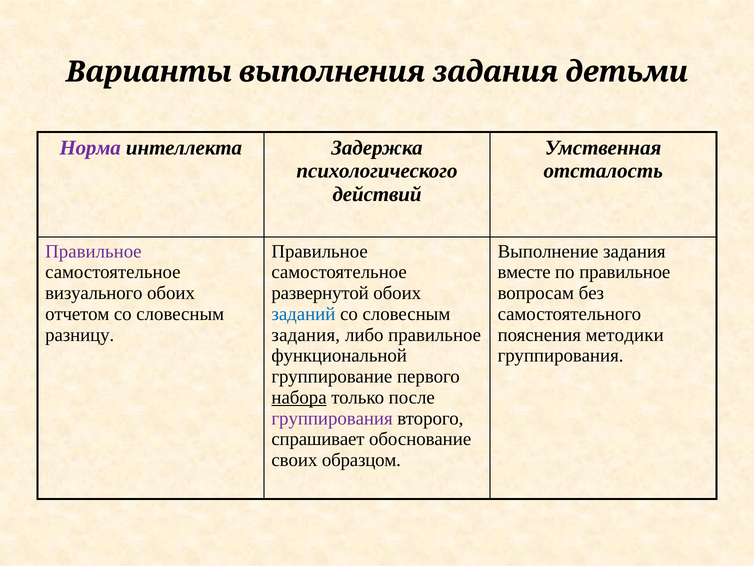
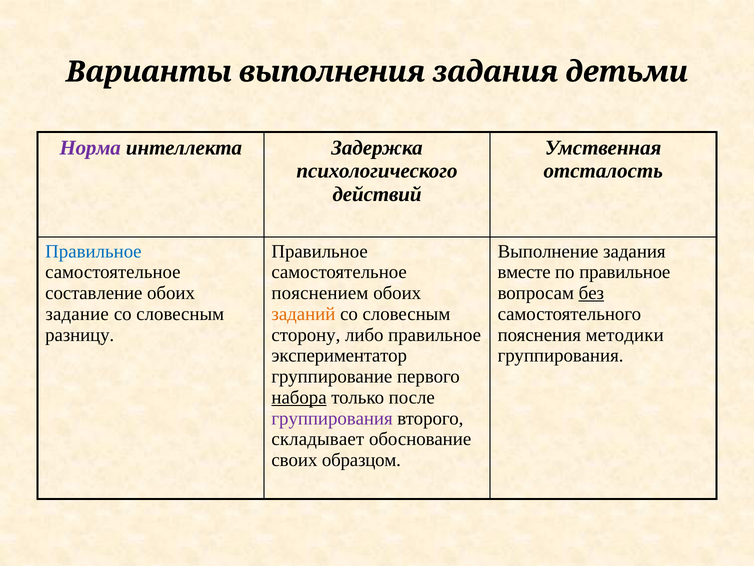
Правильное colour: purple -> blue (93, 251)
визуального: визуального -> составление (94, 293)
развернутой: развернутой -> пояснением (320, 293)
без underline: none -> present (591, 293)
отчетом: отчетом -> задание (77, 314)
заданий colour: blue -> orange (303, 314)
задания: задания -> сторону (306, 335)
функциональной: функциональной -> экспериментатор (339, 355)
спрашивает: спрашивает -> складывает (318, 439)
